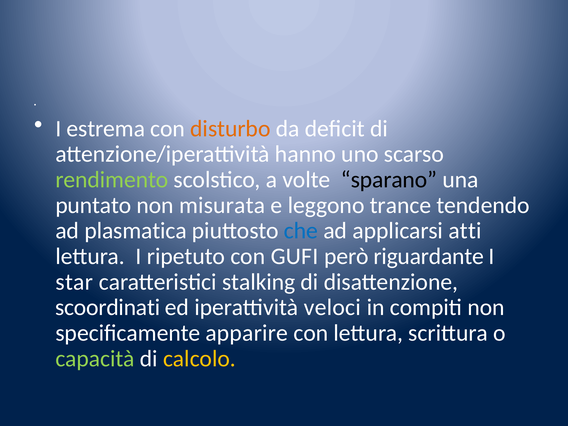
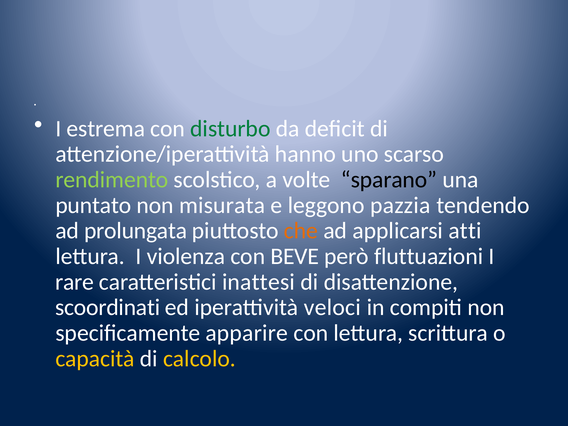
disturbo colour: orange -> green (230, 129)
trance: trance -> pazzia (400, 205)
plasmatica: plasmatica -> prolungata (136, 231)
che colour: blue -> orange (301, 231)
ripetuto: ripetuto -> violenza (186, 256)
GUFI: GUFI -> BEVE (295, 256)
riguardante: riguardante -> fluttuazioni (429, 256)
star: star -> rare (75, 282)
stalking: stalking -> inattesi (259, 282)
capacità colour: light green -> yellow (95, 359)
